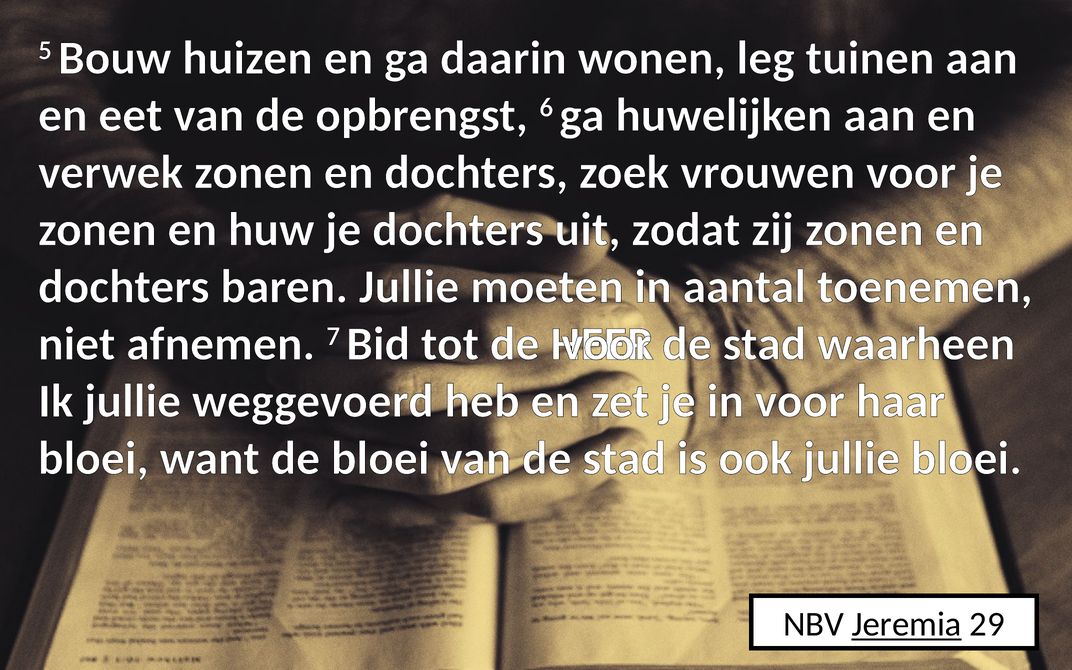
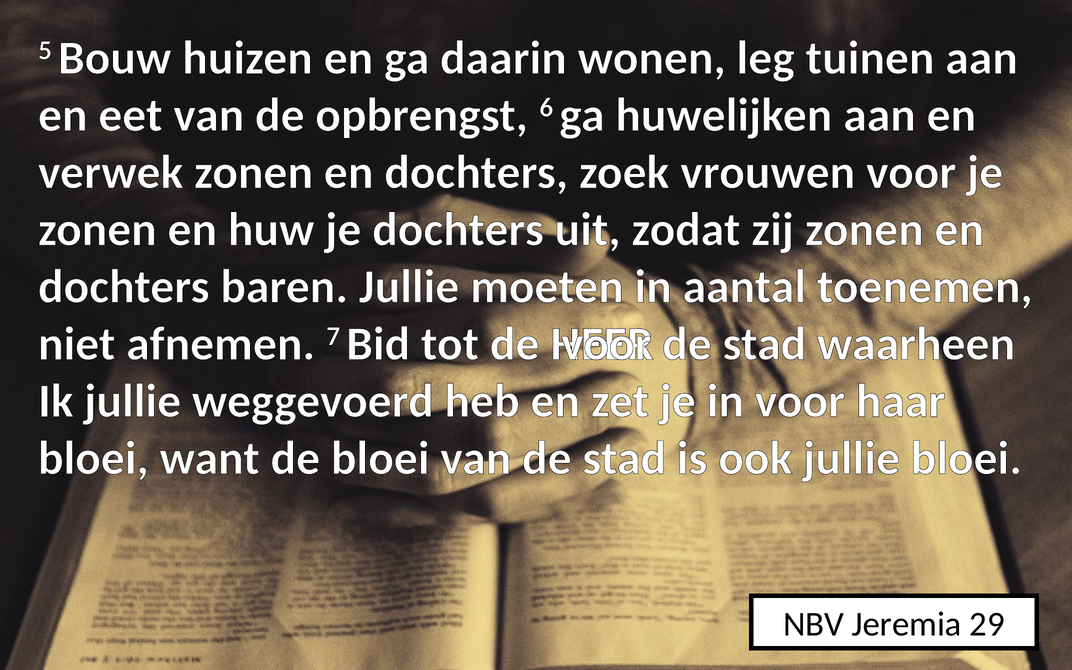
Jeremia underline: present -> none (907, 624)
